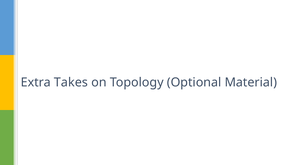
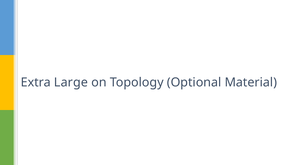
Takes: Takes -> Large (71, 82)
